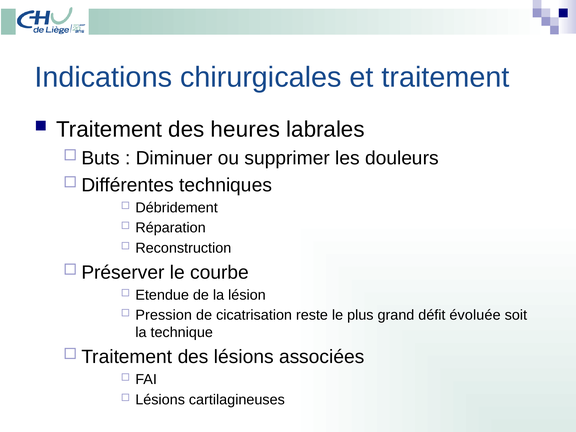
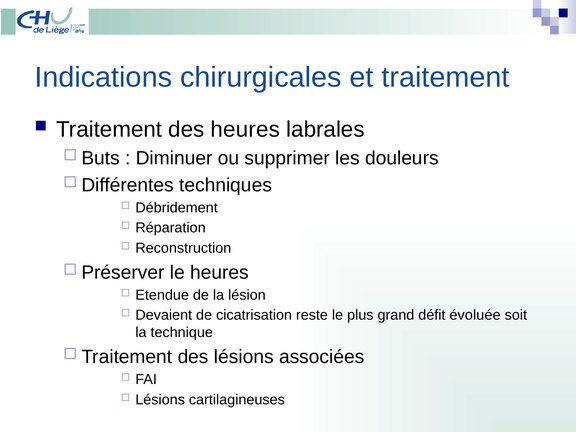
le courbe: courbe -> heures (219, 272)
Pression: Pression -> Devaient (164, 315)
